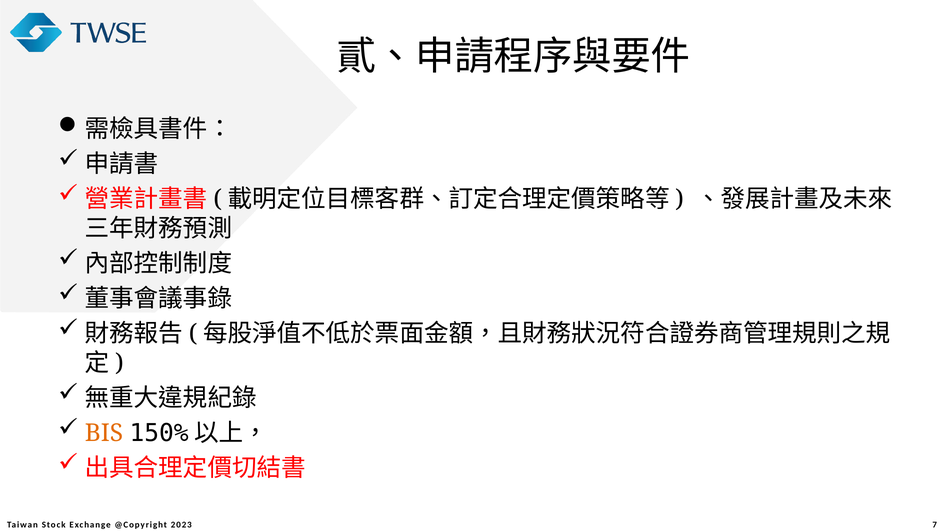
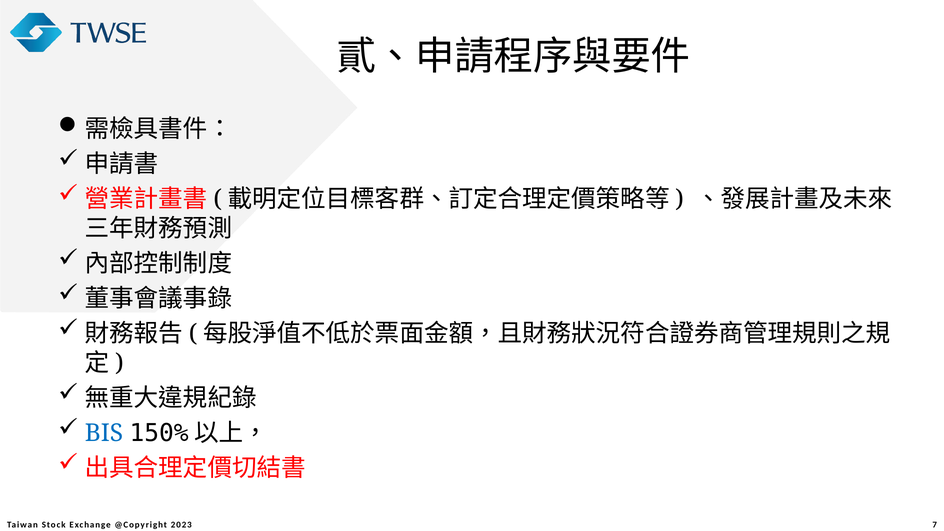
BIS colour: orange -> blue (104, 433)
